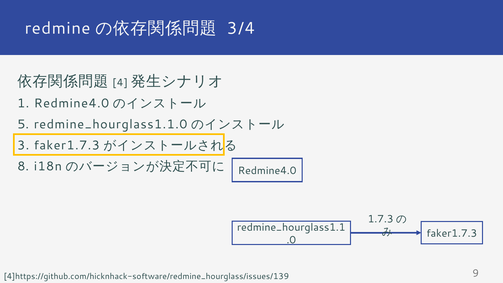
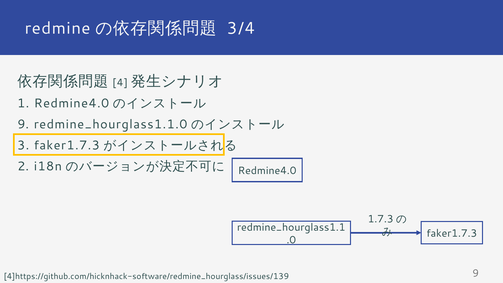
5: 5 -> 9 (23, 124)
8: 8 -> 2 (23, 166)
